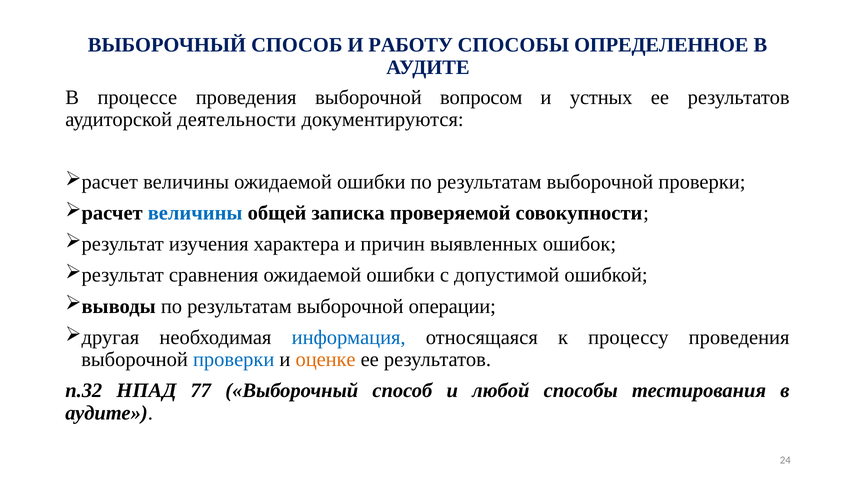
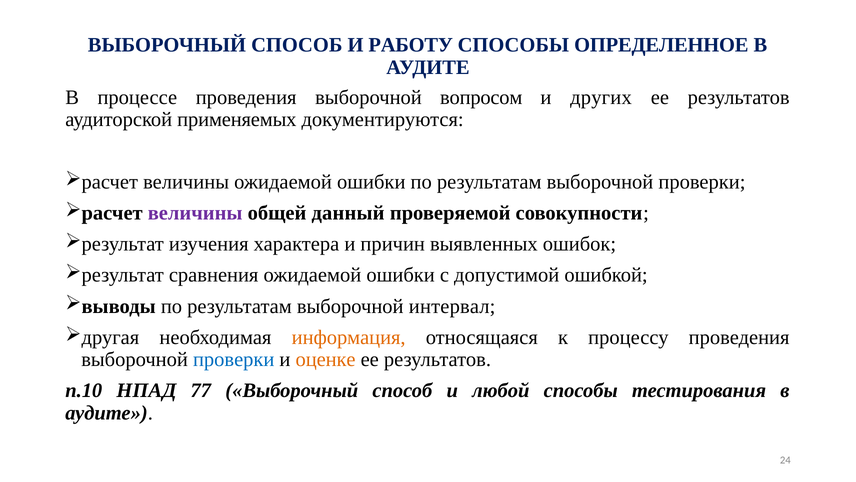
устных: устных -> других (601, 97)
деятельности: деятельности -> применяемых (237, 120)
величины colour: blue -> purple (195, 213)
записка: записка -> данный (348, 213)
операции: операции -> интервал (452, 306)
информация colour: blue -> orange (349, 337)
п.32: п.32 -> п.10 (84, 390)
